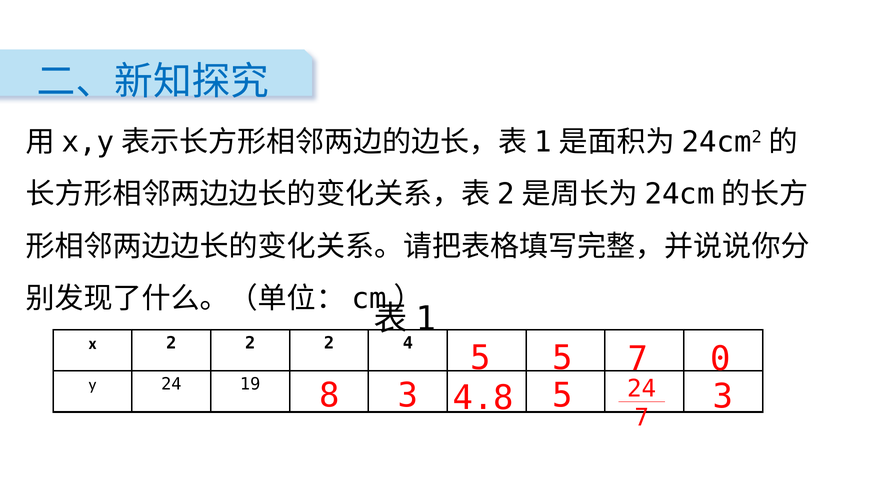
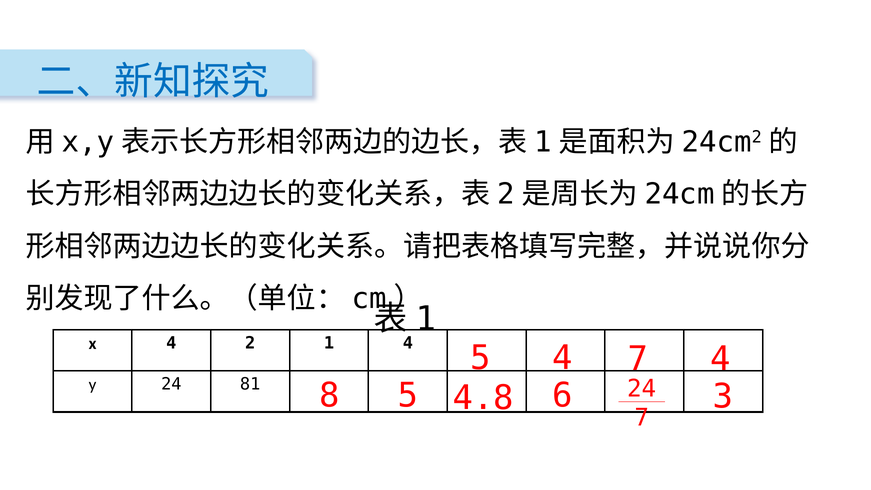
x 2: 2 -> 4 (171, 343)
2: 2 -> 1 (329, 343)
5 5: 5 -> 4 (563, 358)
7 0: 0 -> 4 (720, 359)
19: 19 -> 81 (250, 384)
8 3: 3 -> 5 (408, 395)
4.8 5: 5 -> 6 (563, 395)
